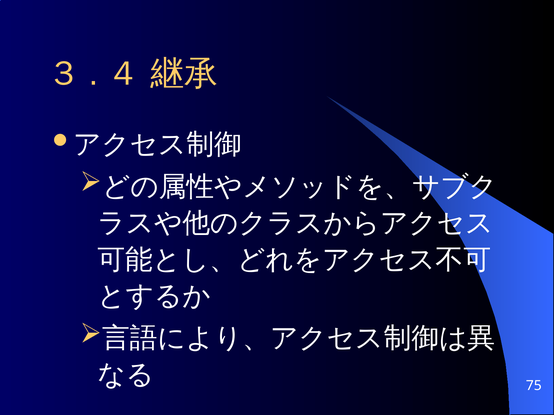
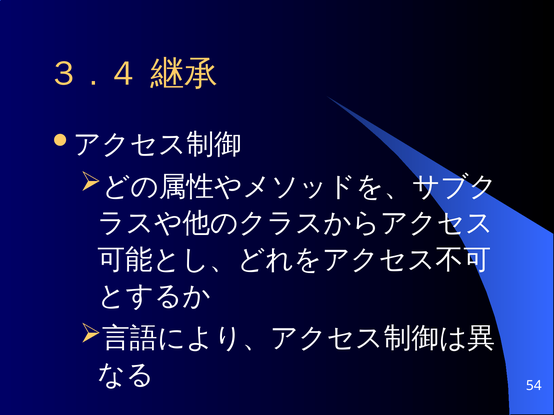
75: 75 -> 54 (534, 386)
